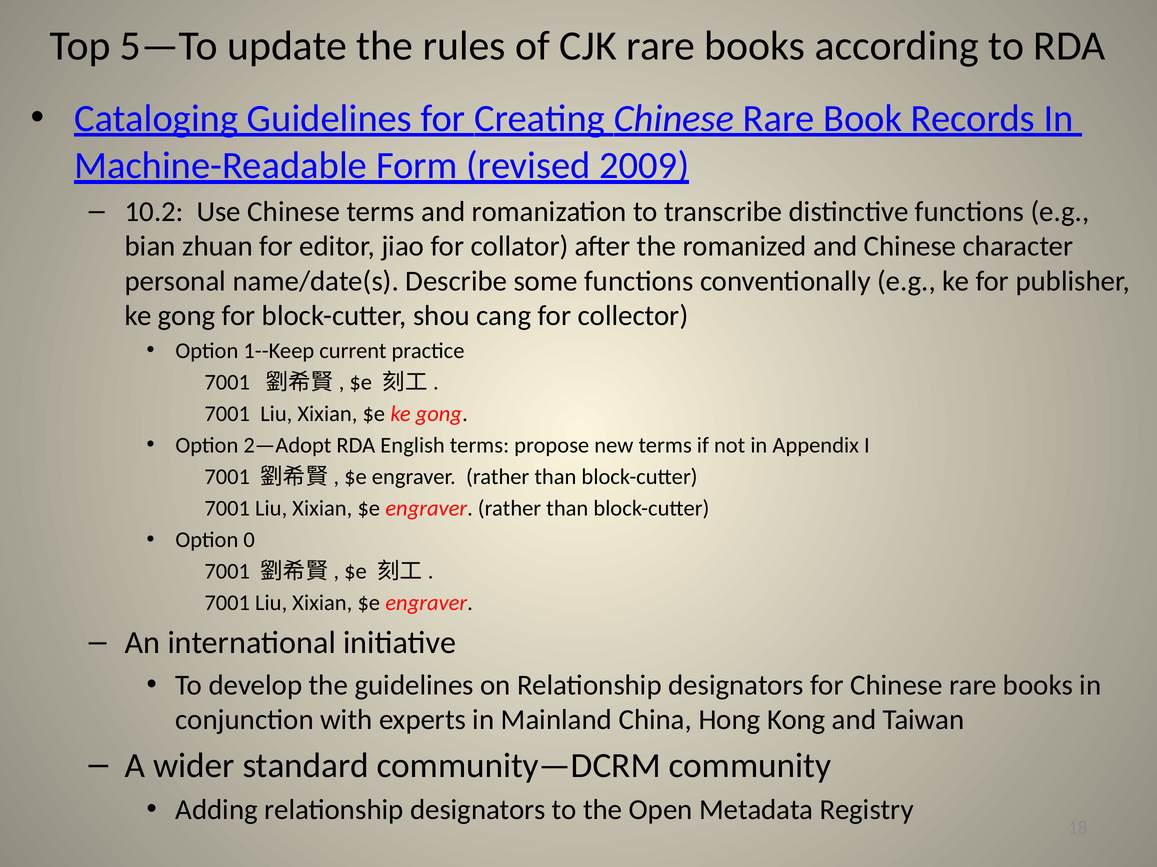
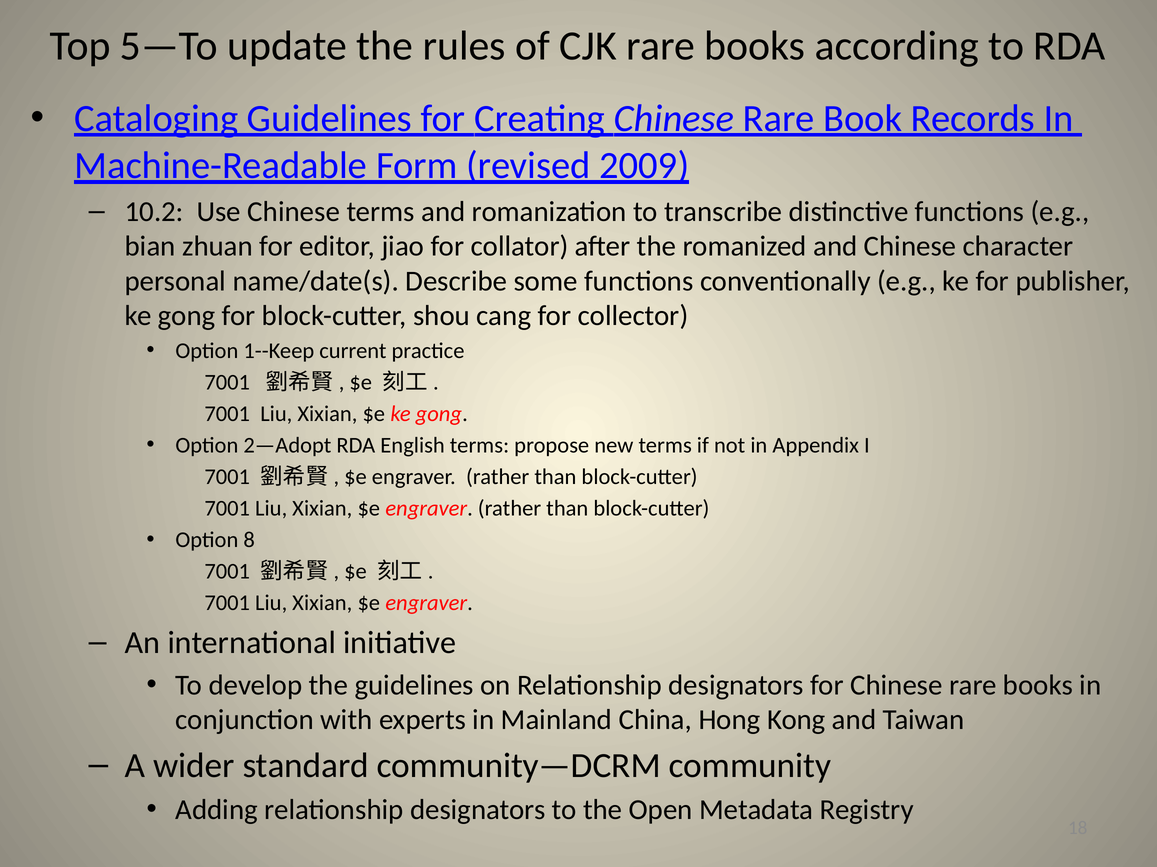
0: 0 -> 8 (249, 540)
